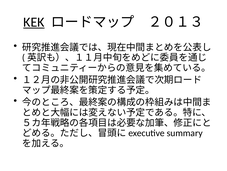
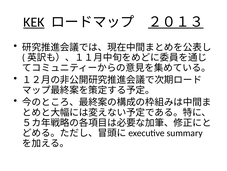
２０１３ underline: none -> present (176, 22)
